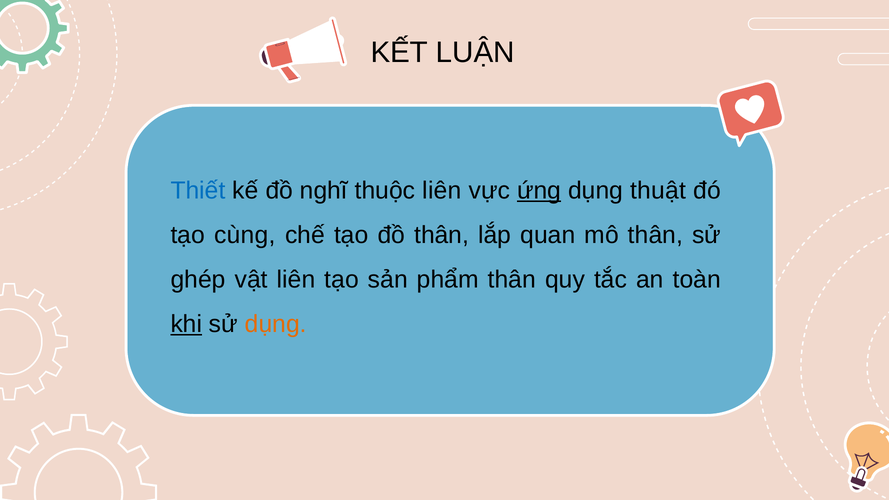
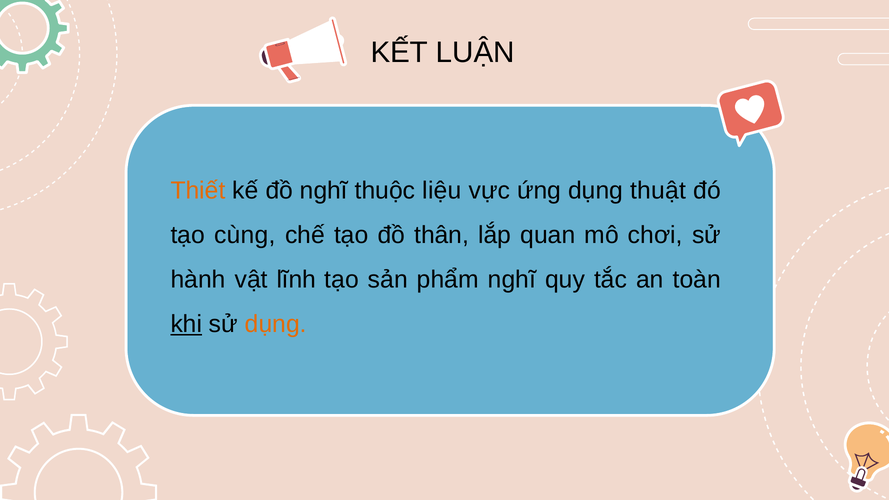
Thiết colour: blue -> orange (198, 191)
thuộc liên: liên -> liệu (442, 191)
ứng underline: present -> none (539, 191)
mô thân: thân -> chơi (655, 235)
ghép: ghép -> hành (198, 280)
vật liên: liên -> lĩnh (296, 280)
phẩm thân: thân -> nghĩ (512, 280)
